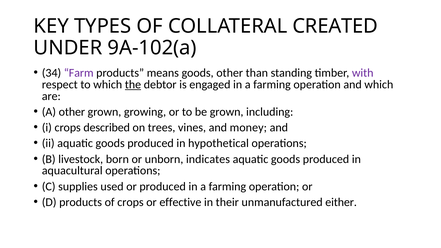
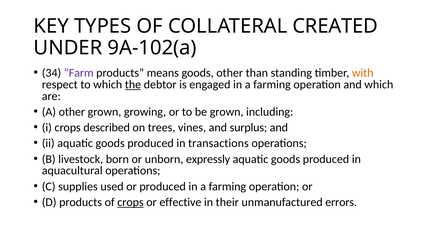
with colour: purple -> orange (363, 73)
money: money -> surplus (248, 128)
hypothetical: hypothetical -> transactions (218, 143)
indicates: indicates -> expressly (208, 159)
crops underline: none -> present (130, 202)
either: either -> errors (341, 202)
